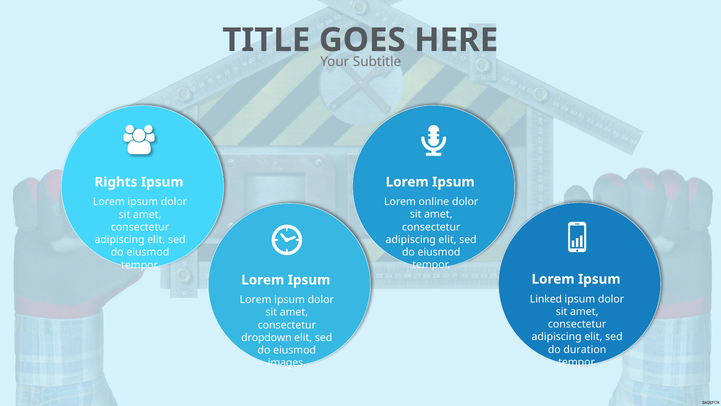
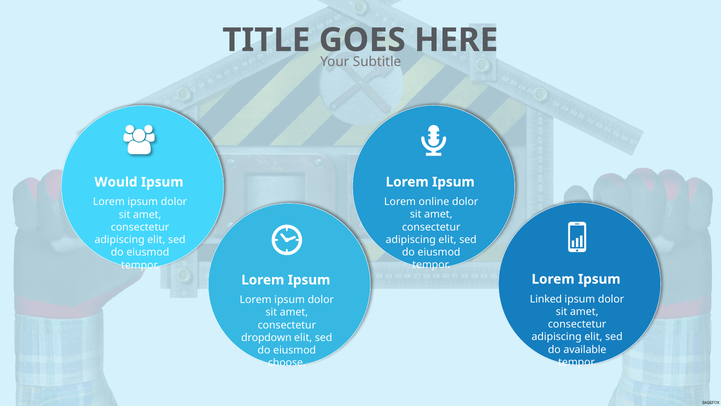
Rights: Rights -> Would (116, 182)
duration: duration -> available (585, 349)
images: images -> choose (287, 363)
